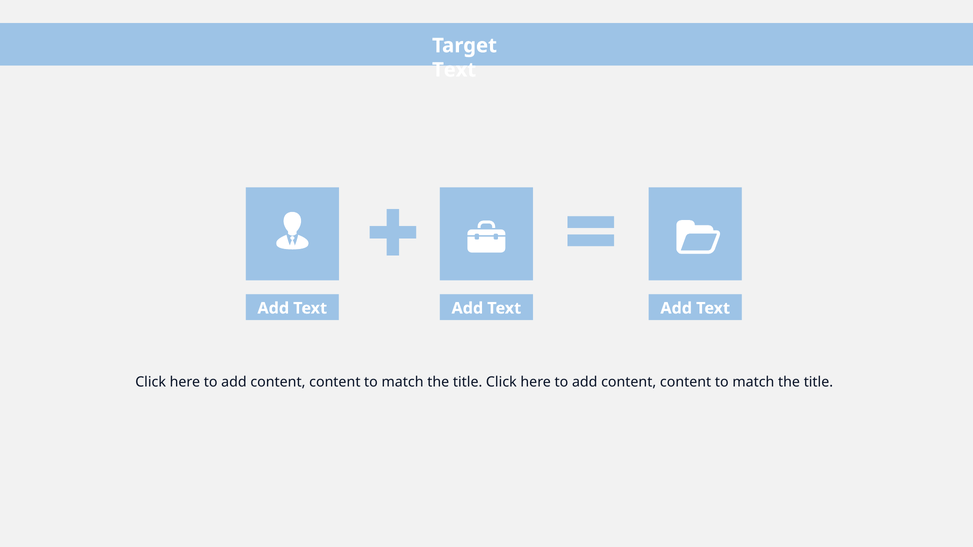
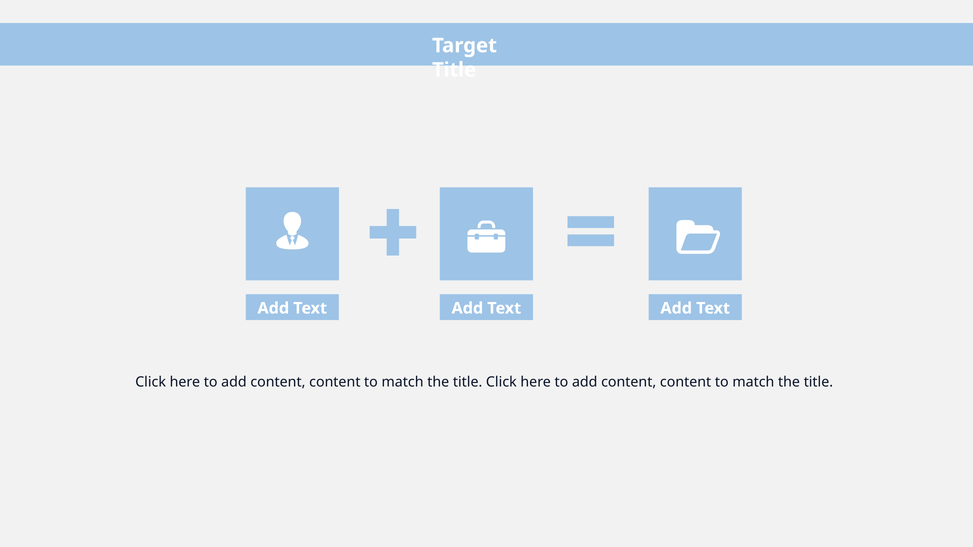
Text: Text -> Title (454, 70)
